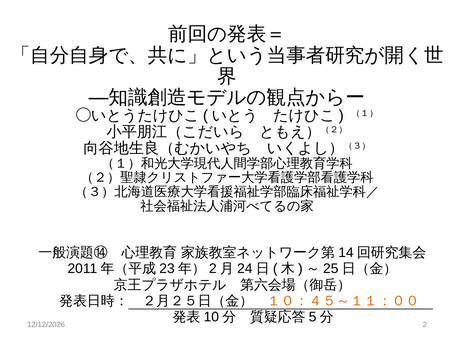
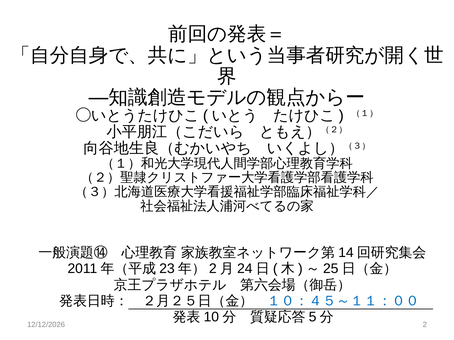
１０：４５～１１：００ colour: orange -> blue (343, 301)
